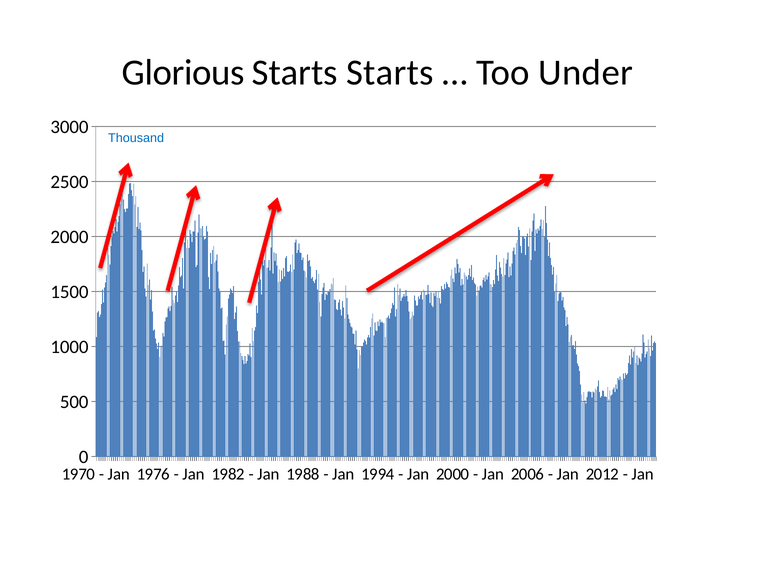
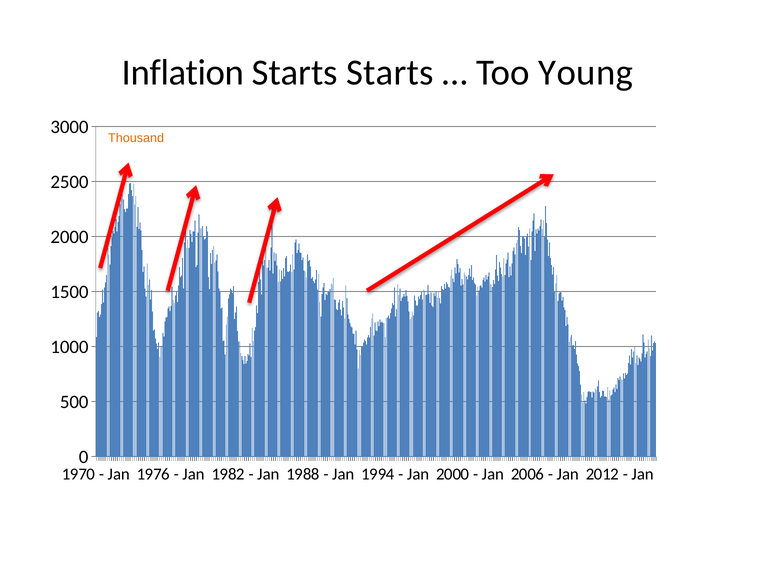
Glorious: Glorious -> Inflation (183, 73)
Under: Under -> Young (586, 73)
Thousand colour: blue -> orange (136, 138)
